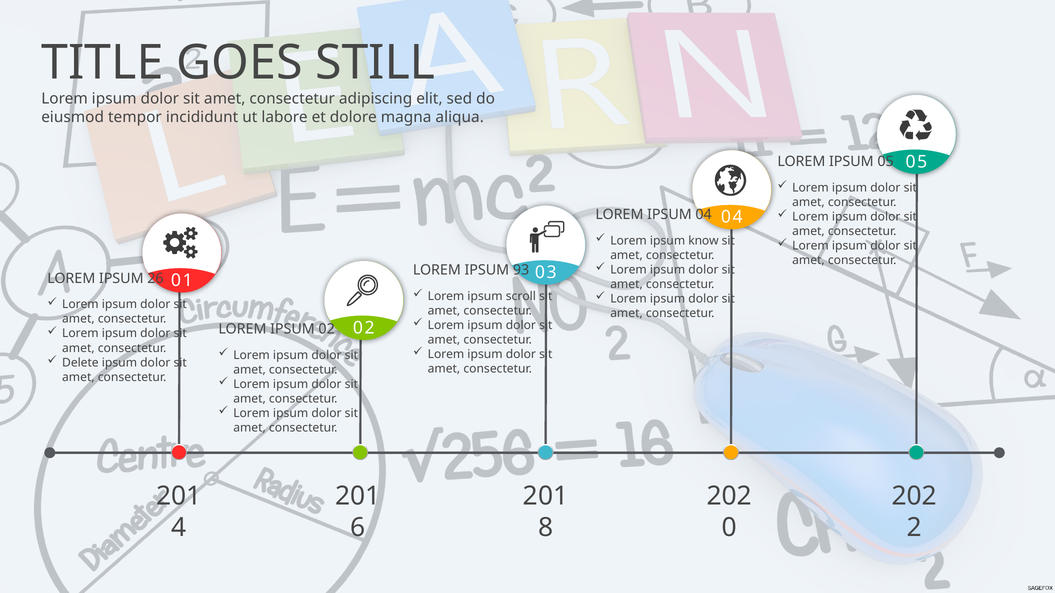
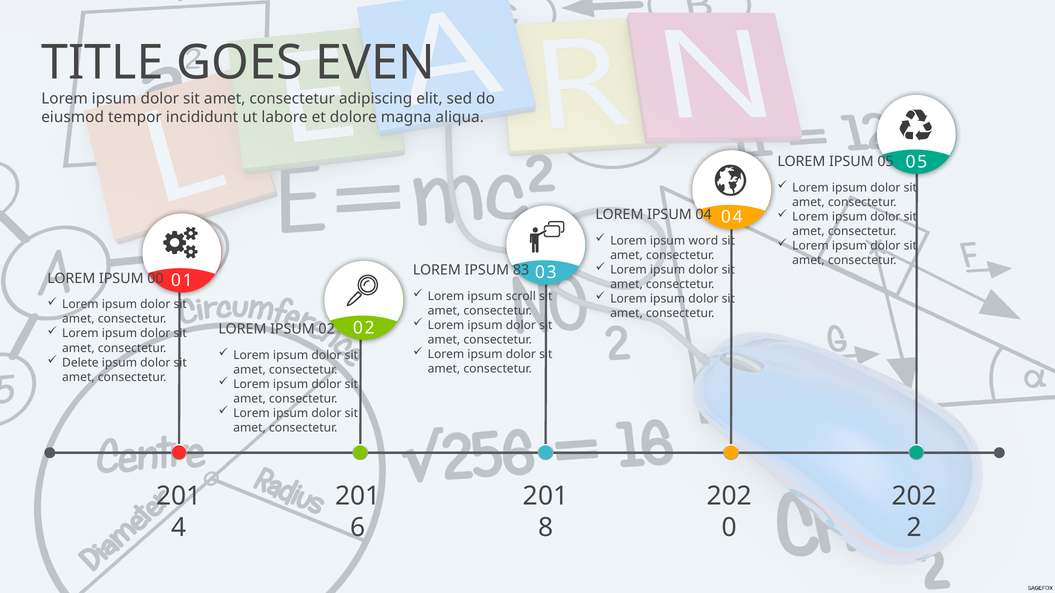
STILL: STILL -> EVEN (375, 63)
know: know -> word (703, 241)
93: 93 -> 83 (521, 270)
26: 26 -> 00 (155, 279)
